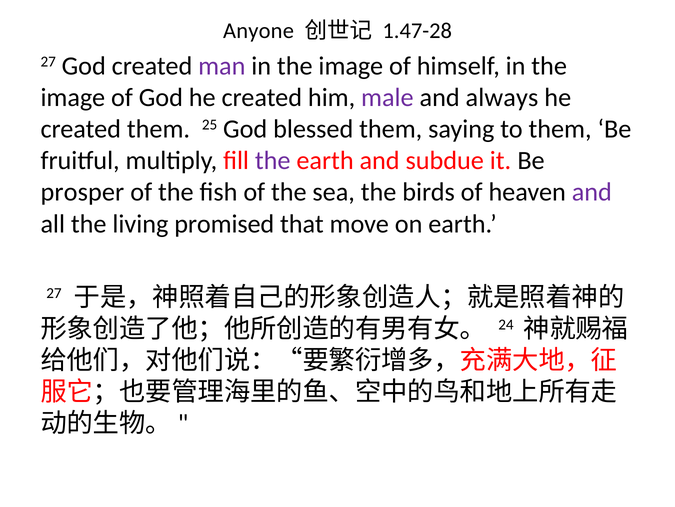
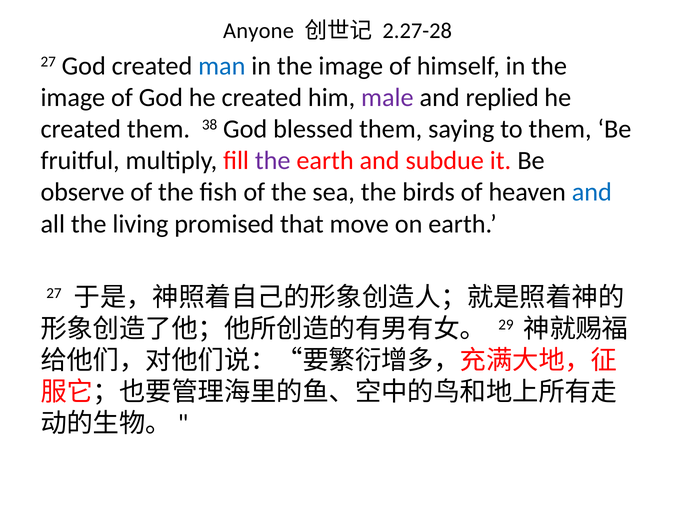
1.47-28: 1.47-28 -> 2.27-28 (417, 31)
man colour: purple -> blue (222, 66)
always: always -> replied (502, 97)
25: 25 -> 38 (210, 125)
prosper: prosper -> observe (83, 192)
and colour: purple -> blue (592, 192)
24: 24 -> 29 (506, 324)
